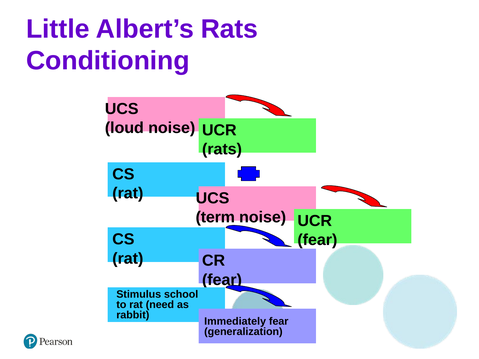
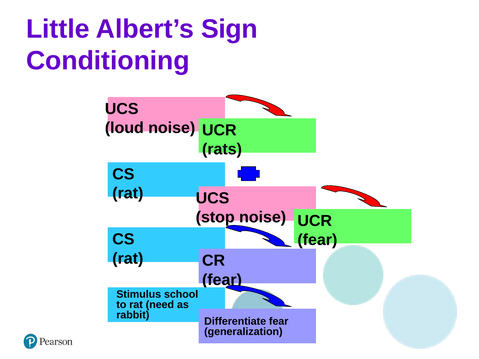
Albert’s Rats: Rats -> Sign (229, 29)
term: term -> stop (215, 217)
Immediately: Immediately -> Differentiate (235, 322)
